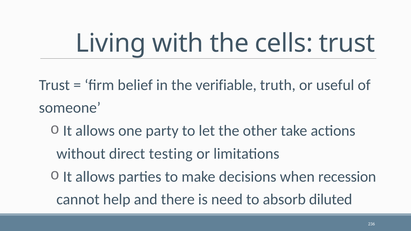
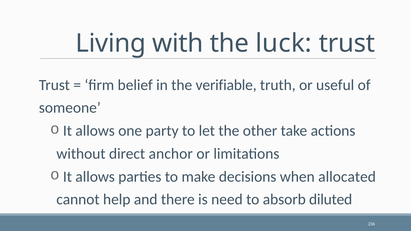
cells: cells -> luck (284, 43)
testing: testing -> anchor (171, 154)
recession: recession -> allocated (347, 177)
